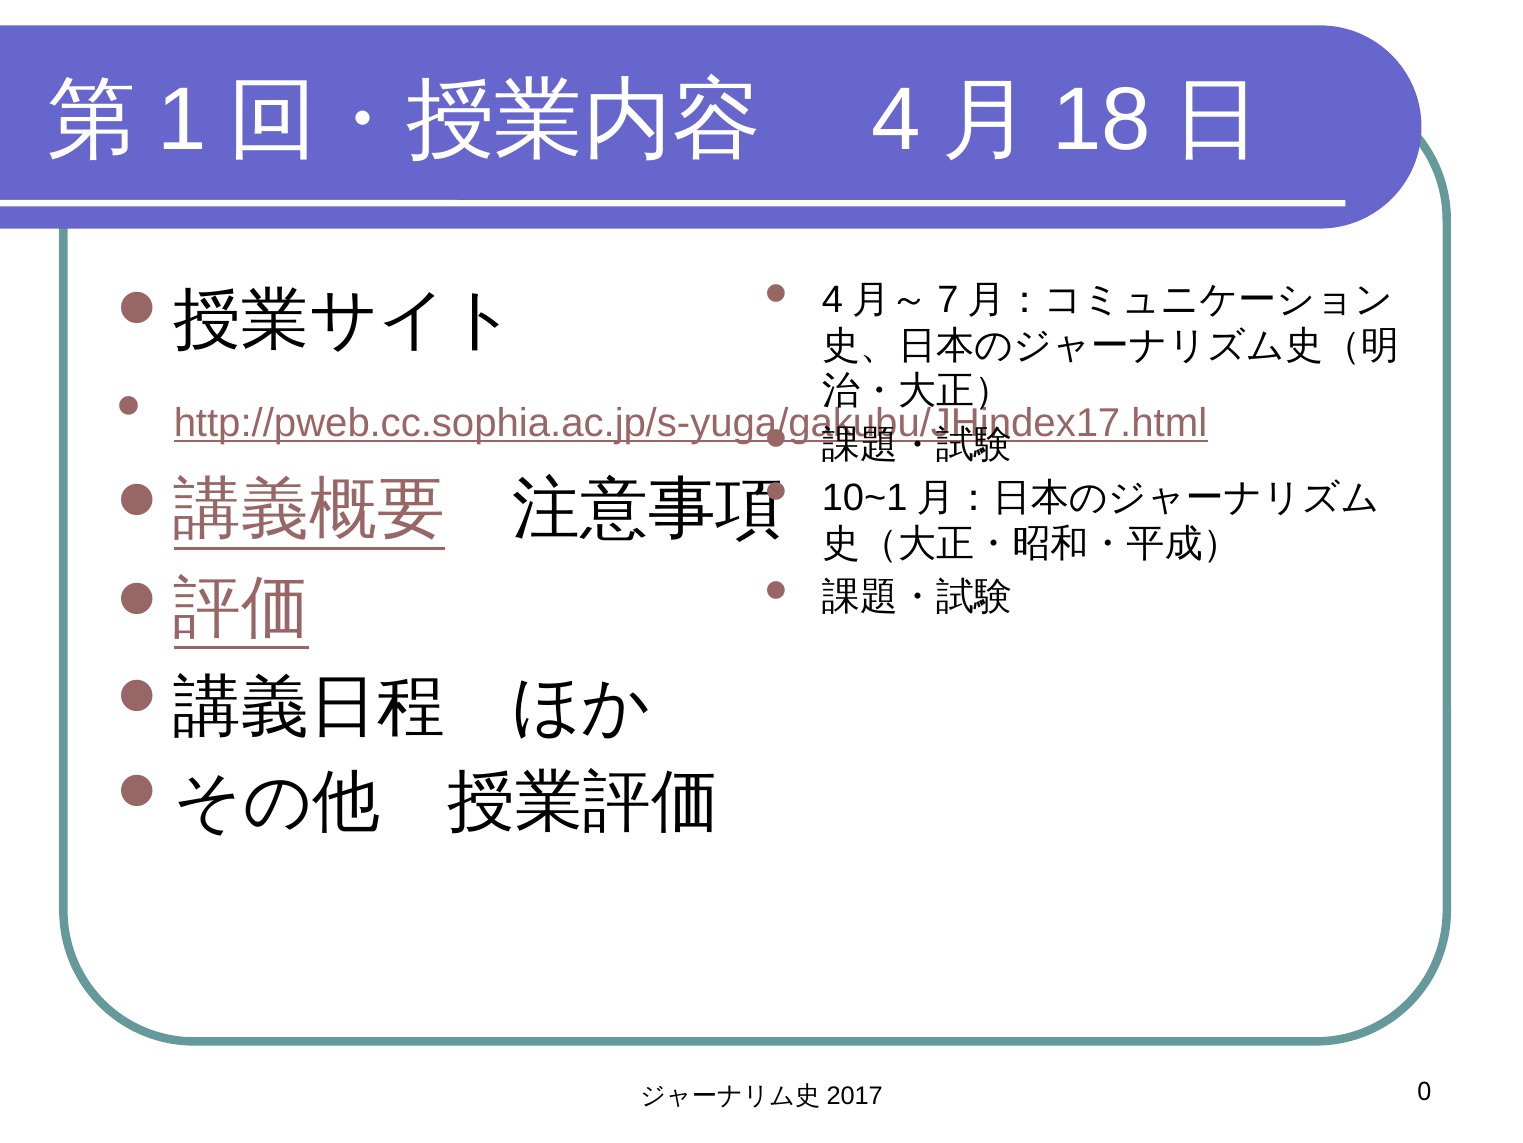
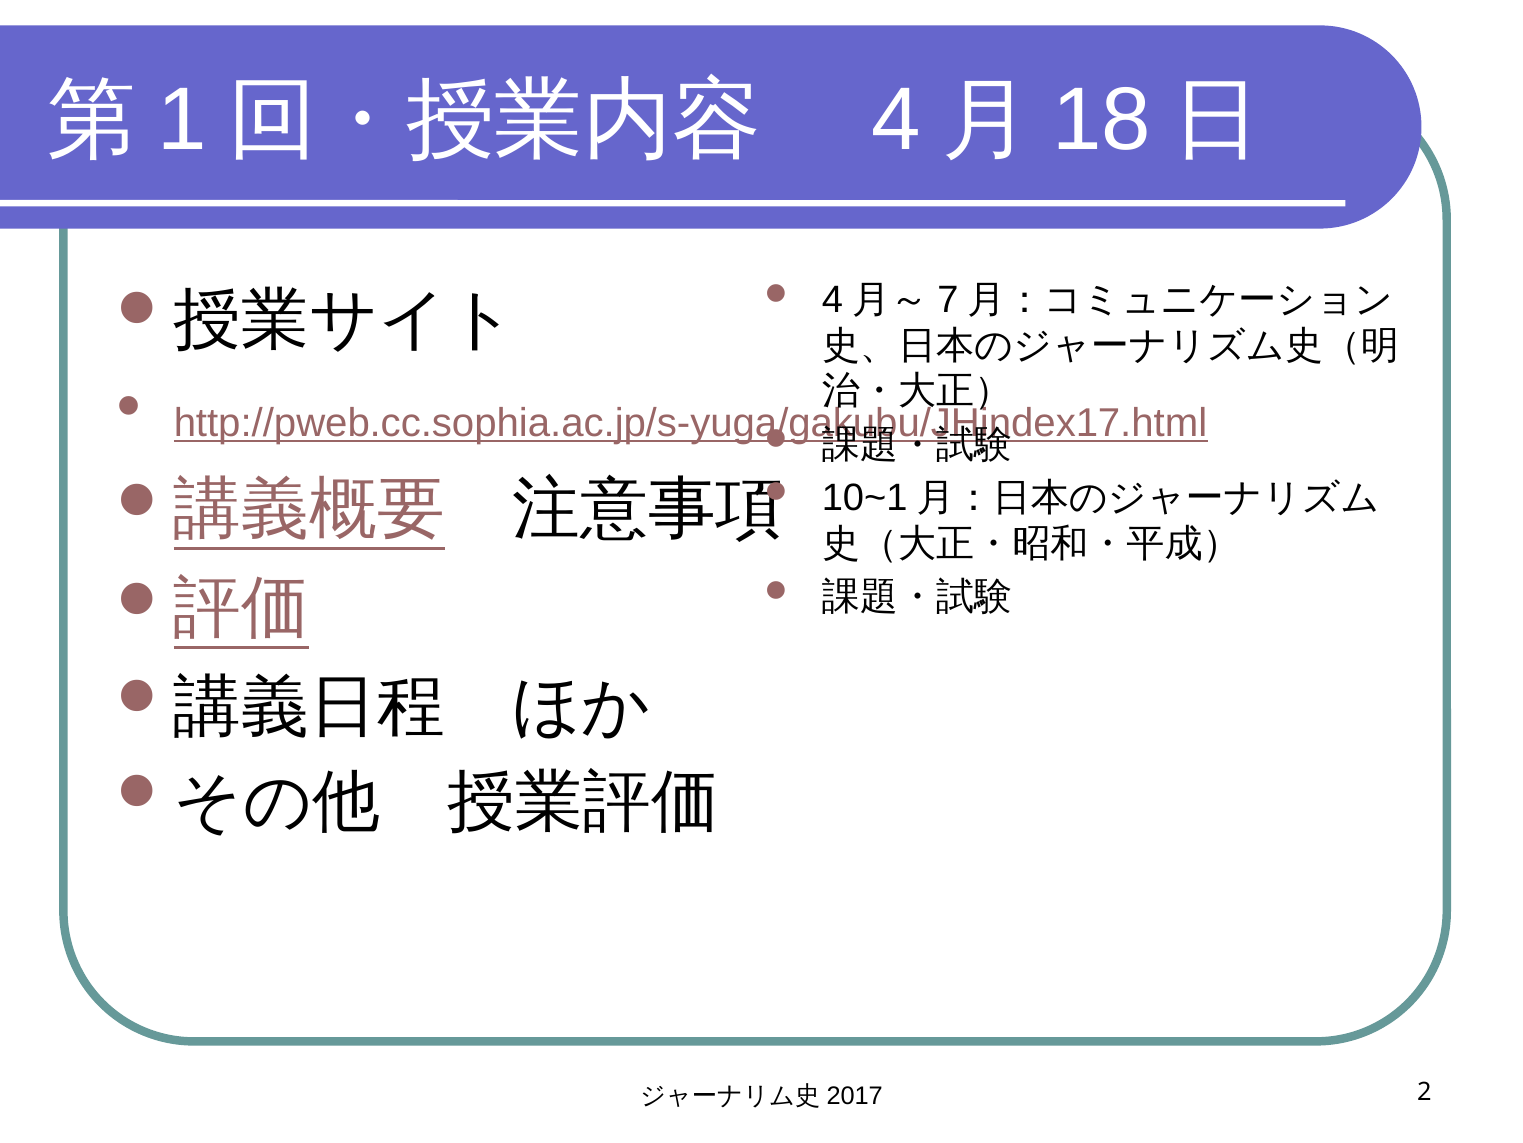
0: 0 -> 2 (1424, 1092)
